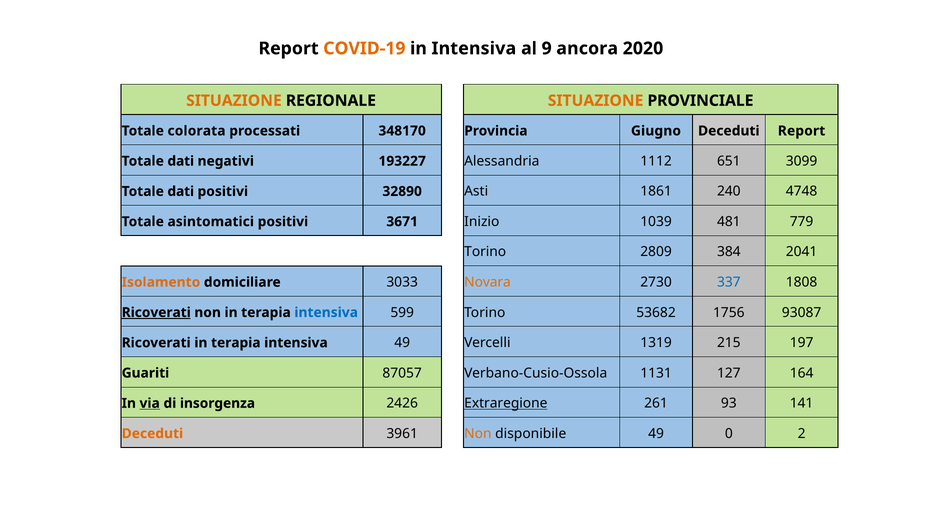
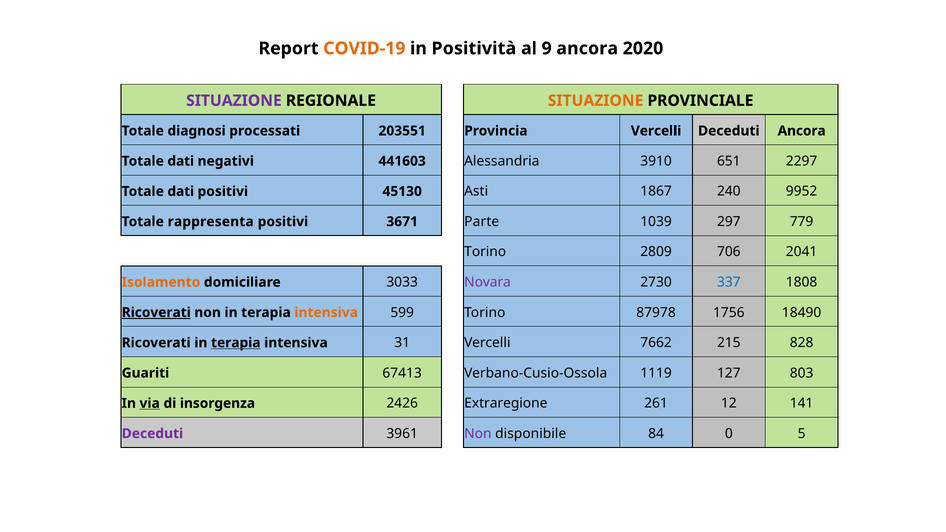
in Intensiva: Intensiva -> Positività (474, 48)
SITUAZIONE colour: orange -> purple (234, 101)
colorata: colorata -> diagnosi (197, 131)
348170: 348170 -> 203551 (402, 131)
Provincia Giugno: Giugno -> Vercelli (656, 131)
Deceduti Report: Report -> Ancora (802, 131)
193227: 193227 -> 441603 (402, 161)
1112: 1112 -> 3910 (656, 161)
3099: 3099 -> 2297 (802, 161)
32890: 32890 -> 45130 (402, 191)
1861: 1861 -> 1867 (656, 191)
4748: 4748 -> 9952 (802, 191)
asintomatici: asintomatici -> rappresenta (211, 222)
Inizio: Inizio -> Parte (482, 222)
481: 481 -> 297 (729, 222)
384: 384 -> 706 (729, 252)
Novara colour: orange -> purple (488, 282)
intensiva colour: blue -> orange (326, 313)
53682: 53682 -> 87978 (656, 313)
93087: 93087 -> 18490 (802, 313)
terapia underline: none -> present (236, 343)
intensiva 49: 49 -> 31 (402, 343)
1319: 1319 -> 7662 (656, 343)
197: 197 -> 828 (802, 343)
87057: 87057 -> 67413 (402, 373)
1131: 1131 -> 1119 (656, 373)
164: 164 -> 803 (802, 373)
Extraregione underline: present -> none (506, 403)
93: 93 -> 12 (729, 403)
Deceduti colour: orange -> purple (152, 434)
Non colour: orange -> purple (478, 434)
disponibile 49: 49 -> 84 (656, 434)
2: 2 -> 5 (802, 434)
